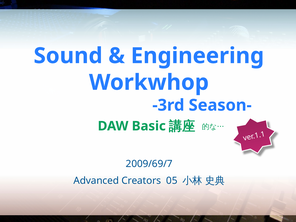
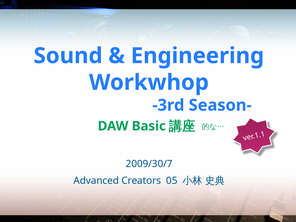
2009/69/7: 2009/69/7 -> 2009/30/7 (149, 164)
